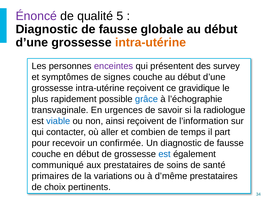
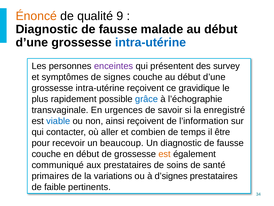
Énoncé colour: purple -> orange (36, 16)
5: 5 -> 9 (120, 16)
globale: globale -> malade (162, 29)
intra-utérine colour: orange -> blue (151, 42)
radiologue: radiologue -> enregistré (224, 110)
part: part -> être (222, 132)
confirmée: confirmée -> beaucoup (122, 143)
est colour: blue -> orange (165, 154)
d’même: d’même -> d’signes (171, 176)
choix: choix -> faible (55, 187)
